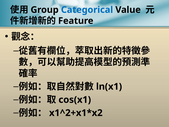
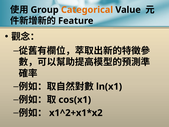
Categorical colour: blue -> orange (87, 10)
